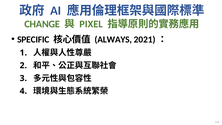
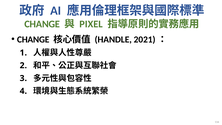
SPECIFIC: SPECIFIC -> CHANGE (33, 39)
ALWAYS: ALWAYS -> HANDLE (113, 39)
